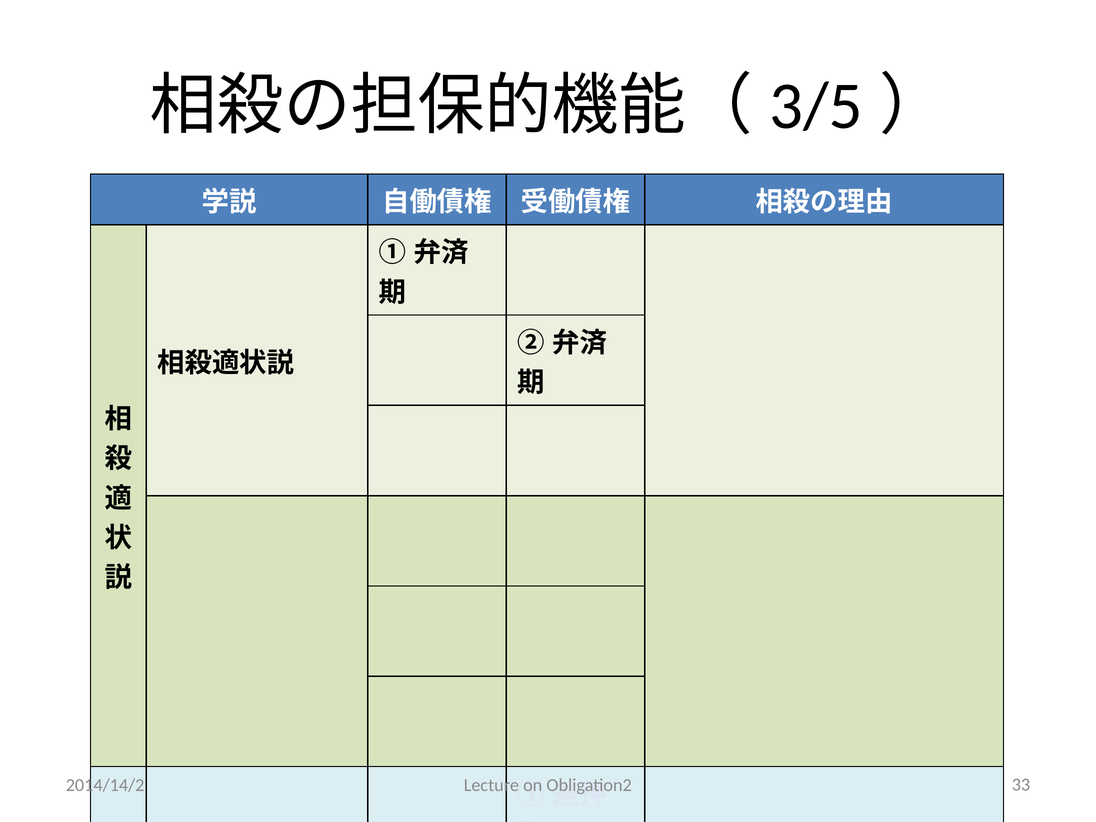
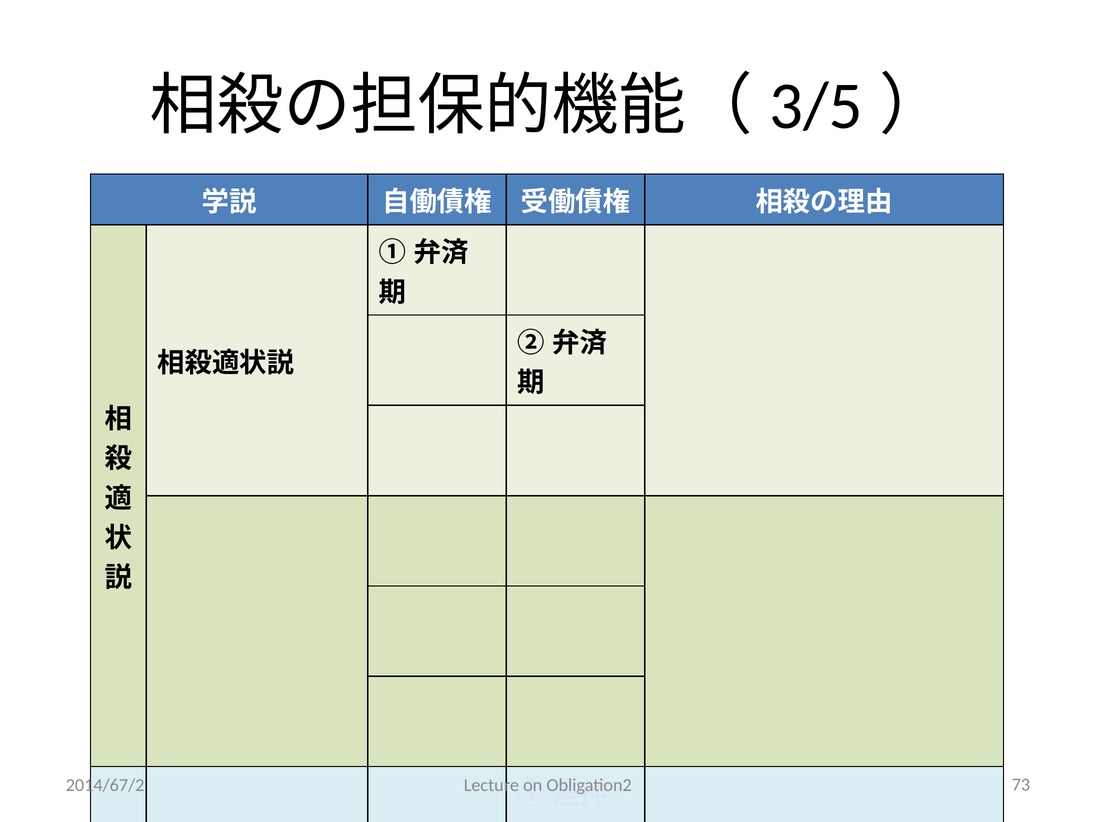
2014/14/2: 2014/14/2 -> 2014/67/2 (105, 785)
33: 33 -> 73 (1021, 785)
